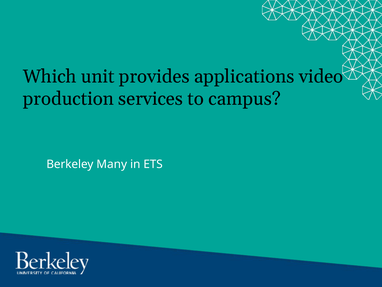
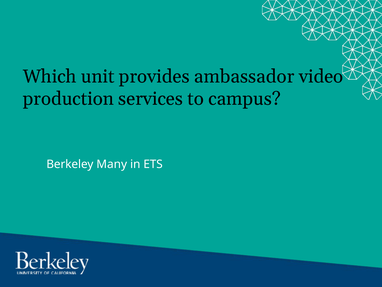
applications: applications -> ambassador (244, 76)
